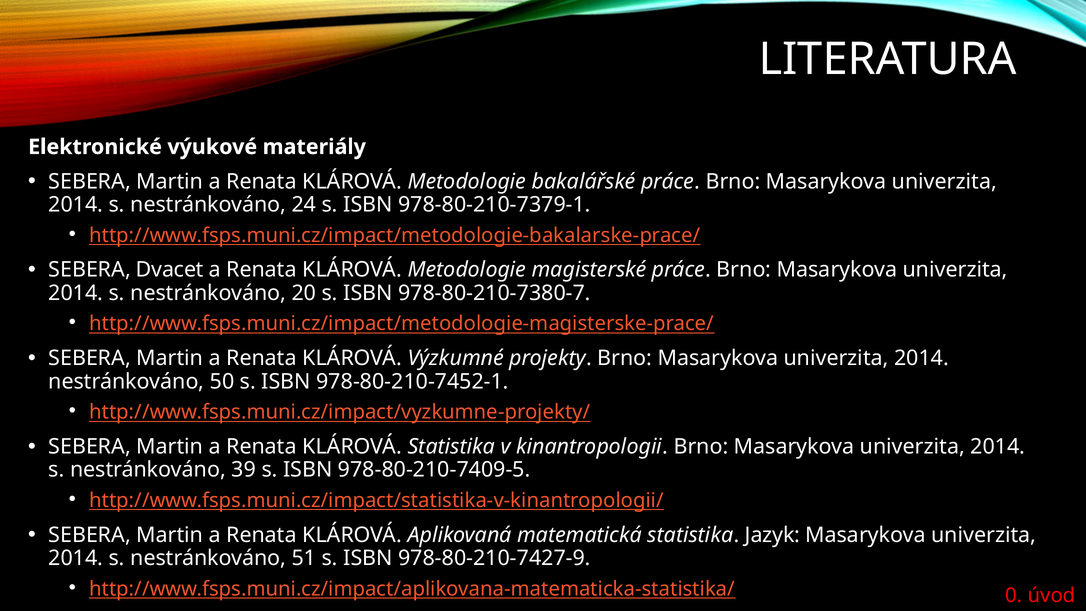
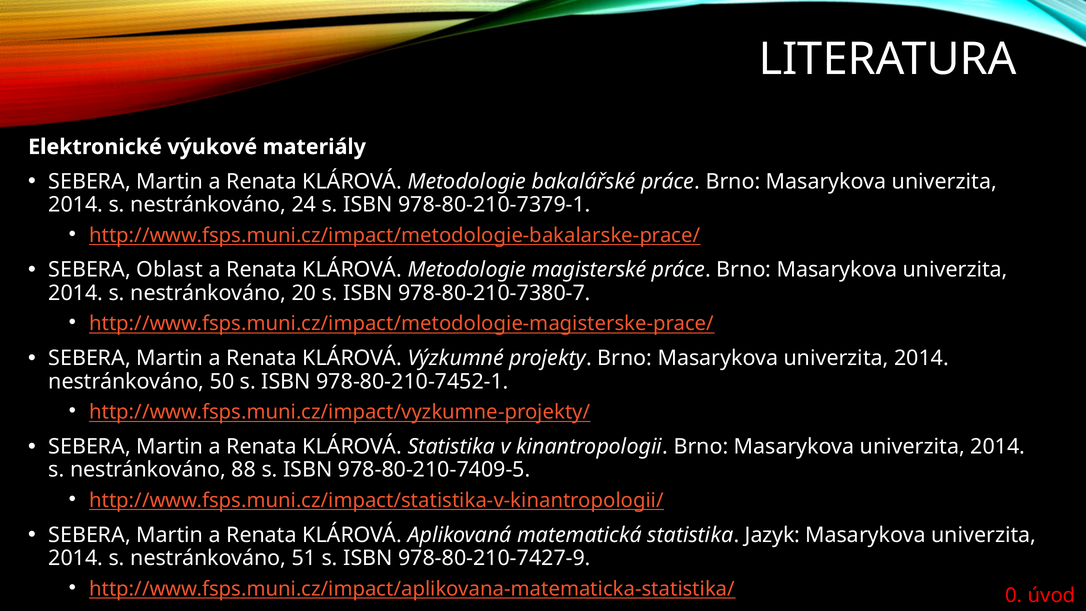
Dvacet: Dvacet -> Oblast (170, 270)
39: 39 -> 88 (244, 470)
